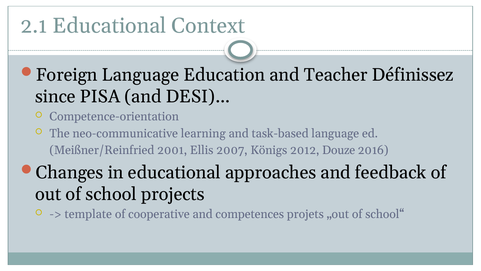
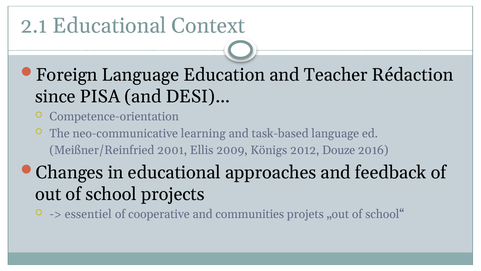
Définissez: Définissez -> Rédaction (413, 75)
2007: 2007 -> 2009 (232, 150)
template: template -> essentiel (88, 214)
competences: competences -> communities (250, 214)
